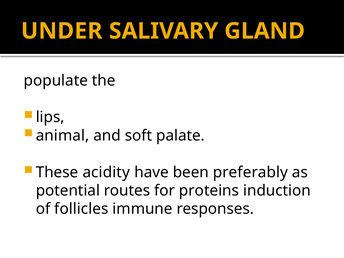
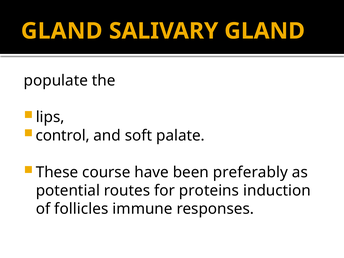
UNDER: UNDER -> GLAND (62, 31)
animal: animal -> control (63, 136)
acidity: acidity -> course (106, 172)
